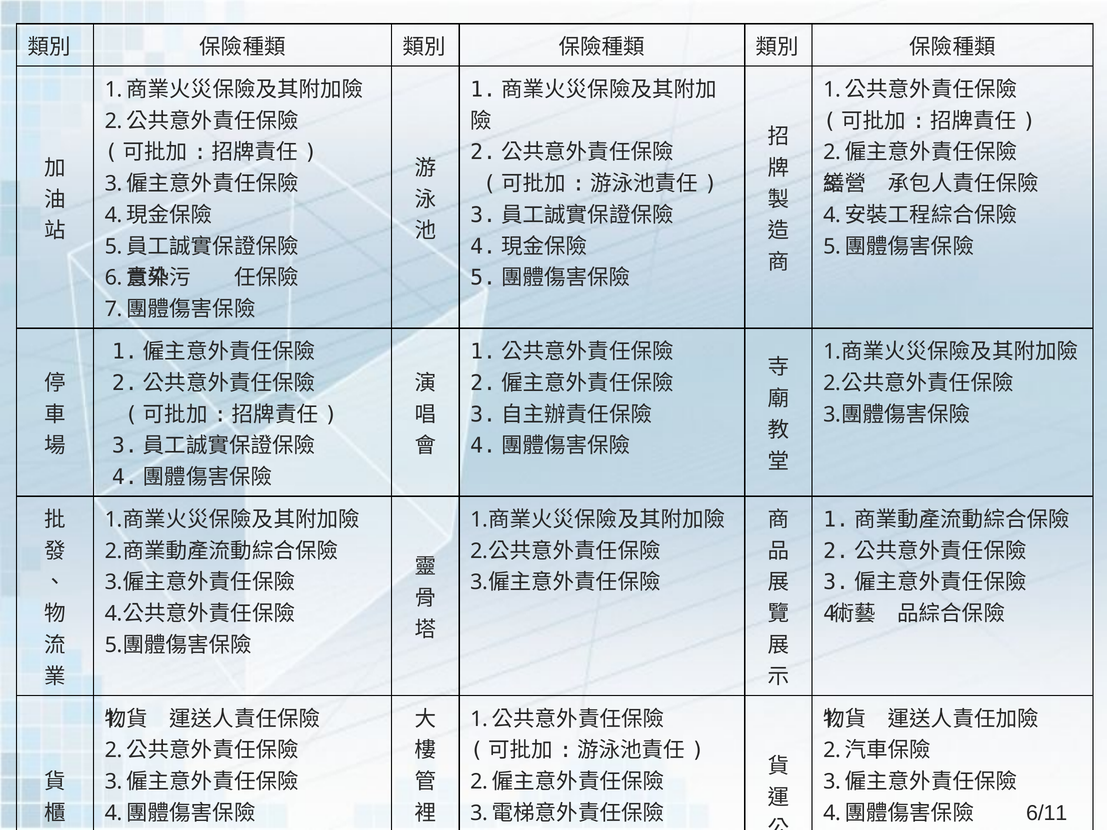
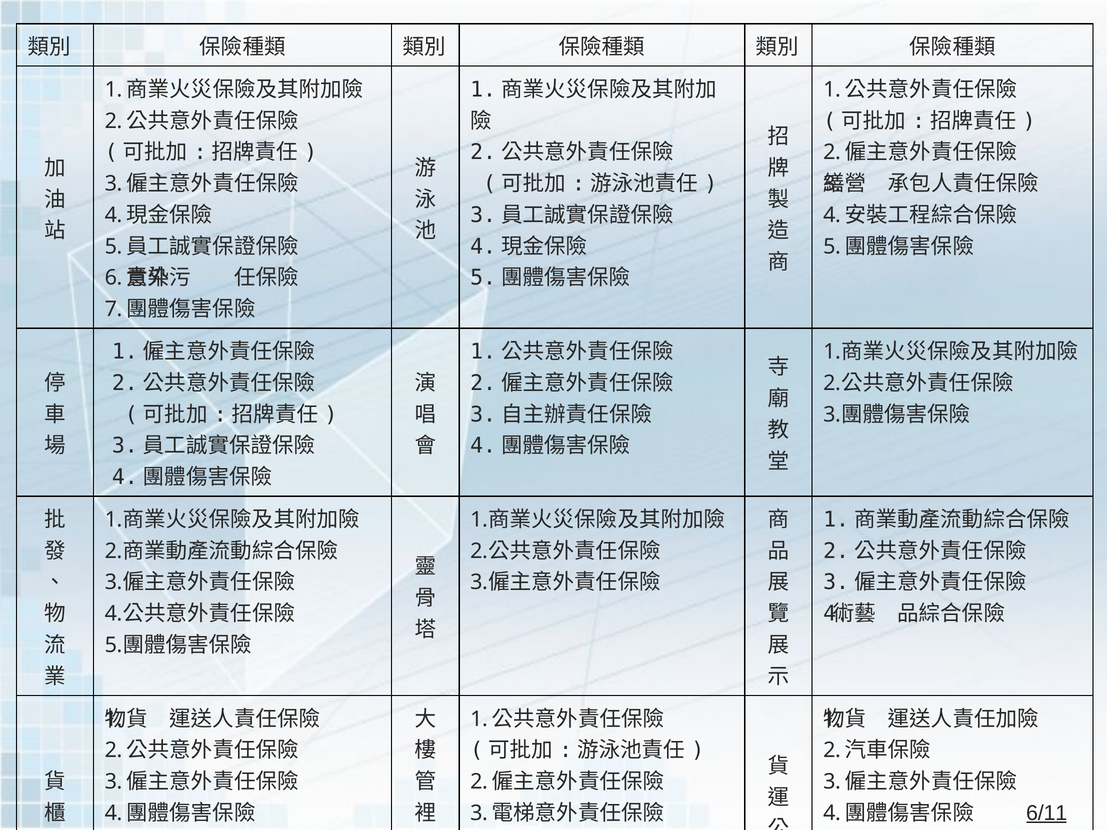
6/11 underline: none -> present (1047, 813)
